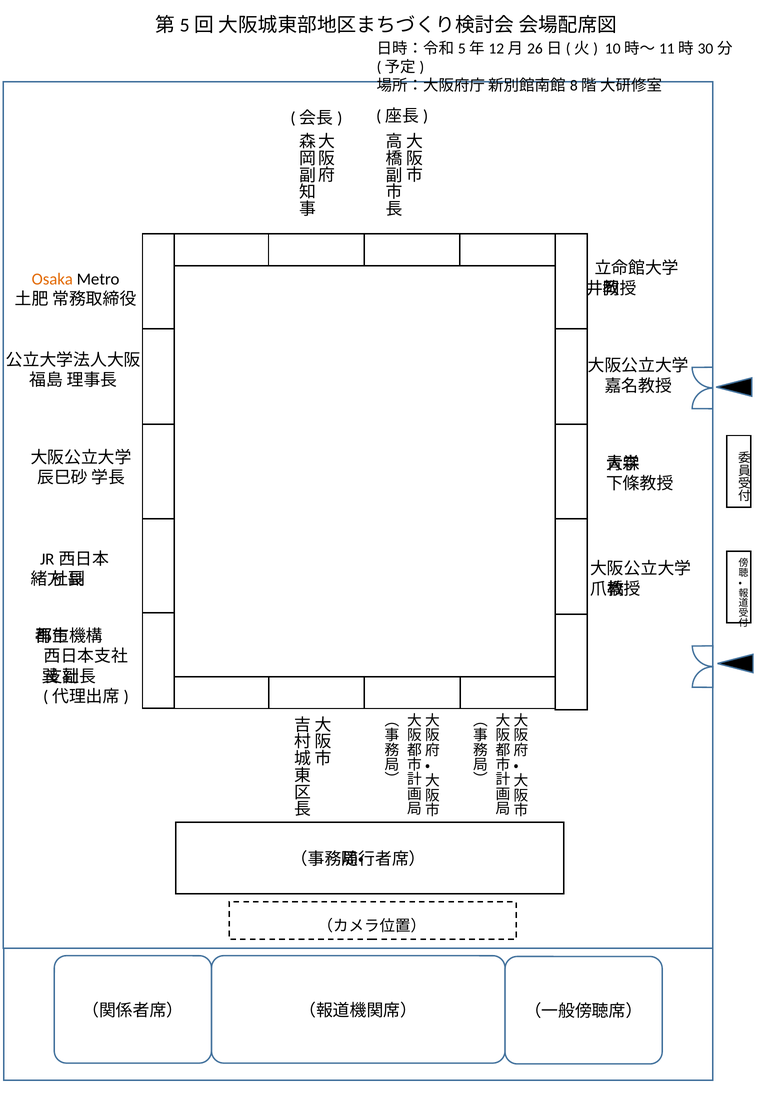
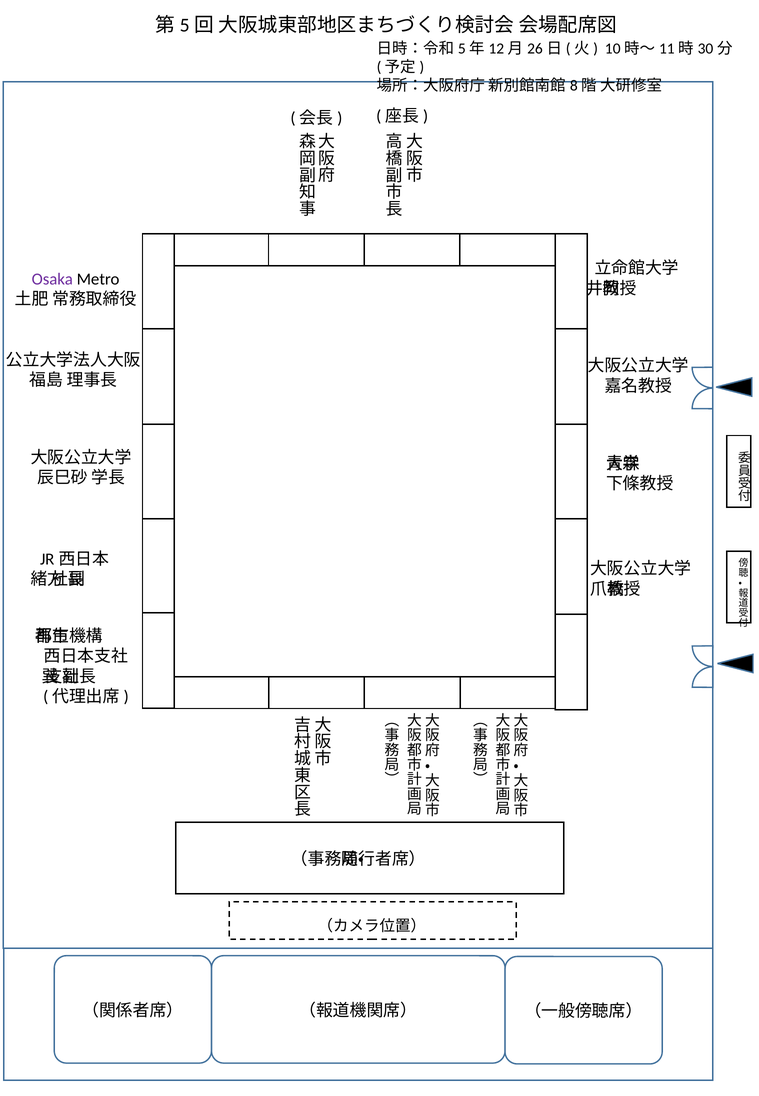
Osaka colour: orange -> purple (52, 279)
